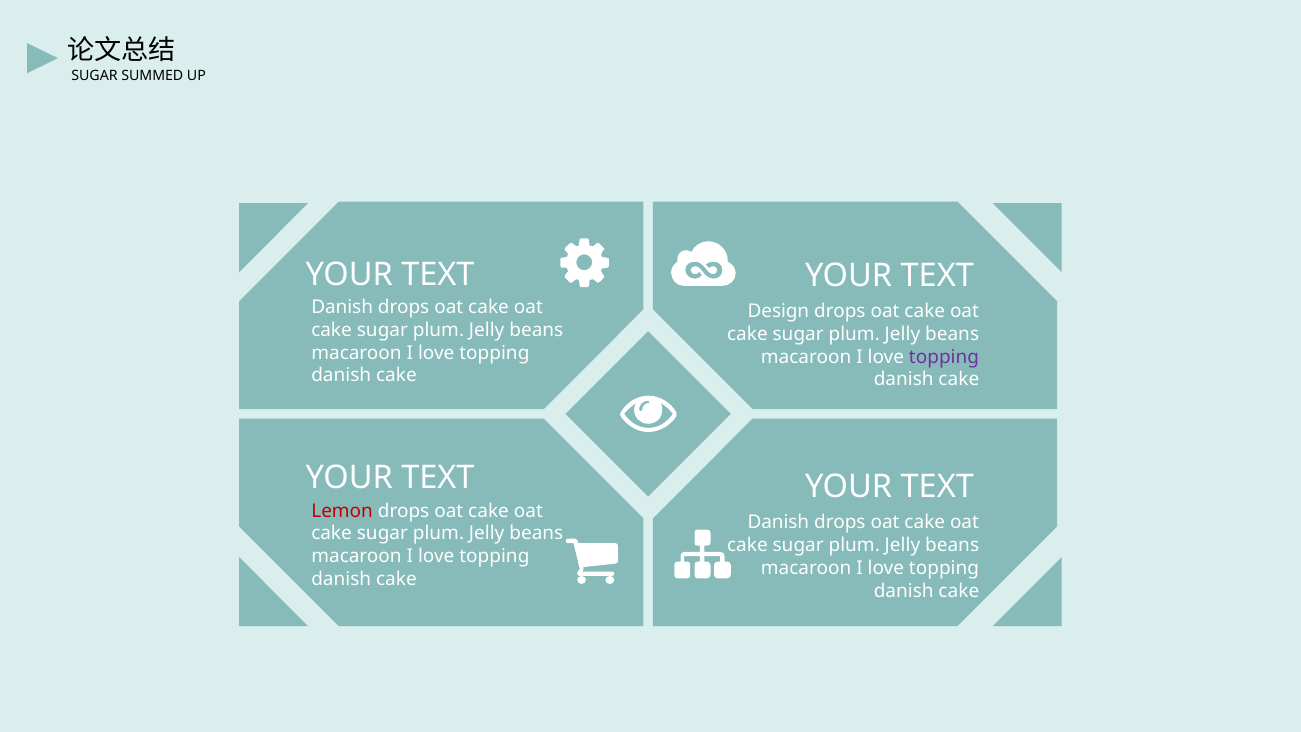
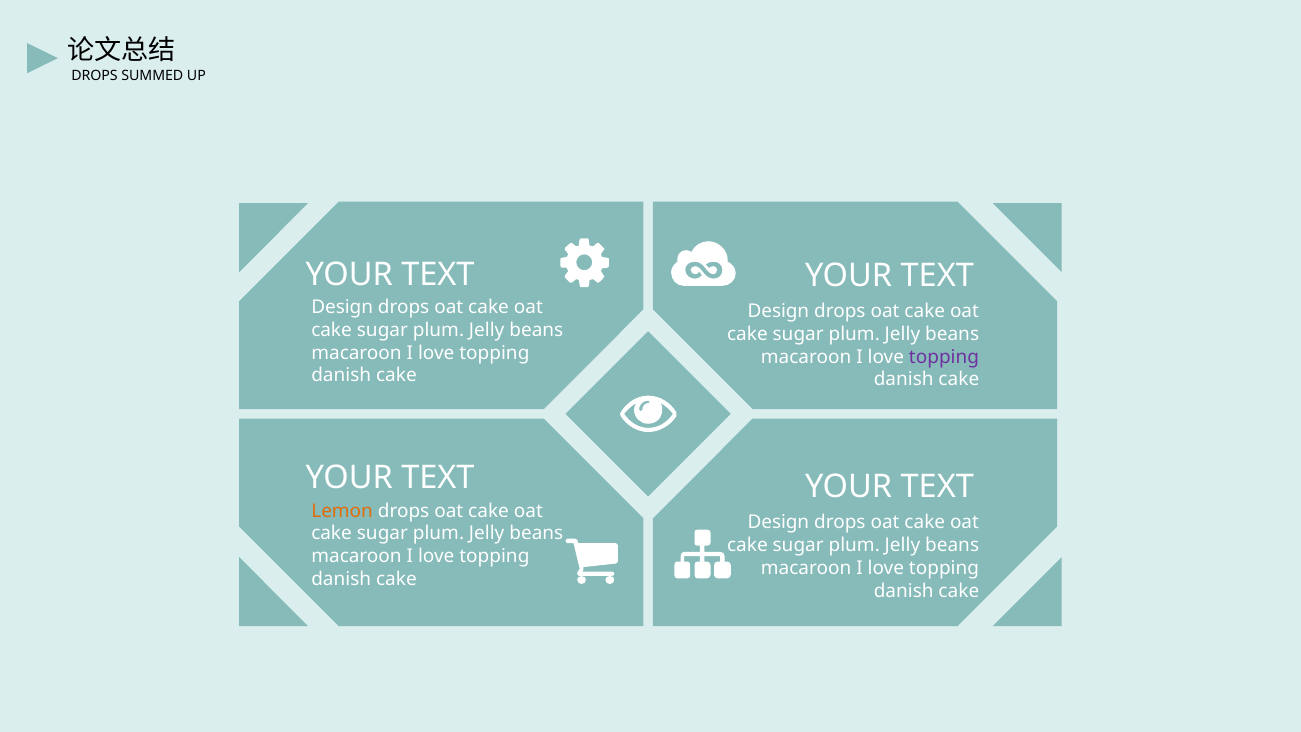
SUGAR: SUGAR -> DROPS (95, 76)
Danish: Danish -> Design (342, 307)
Lemon colour: red -> orange (342, 511)
Danish: Danish -> Design (778, 523)
